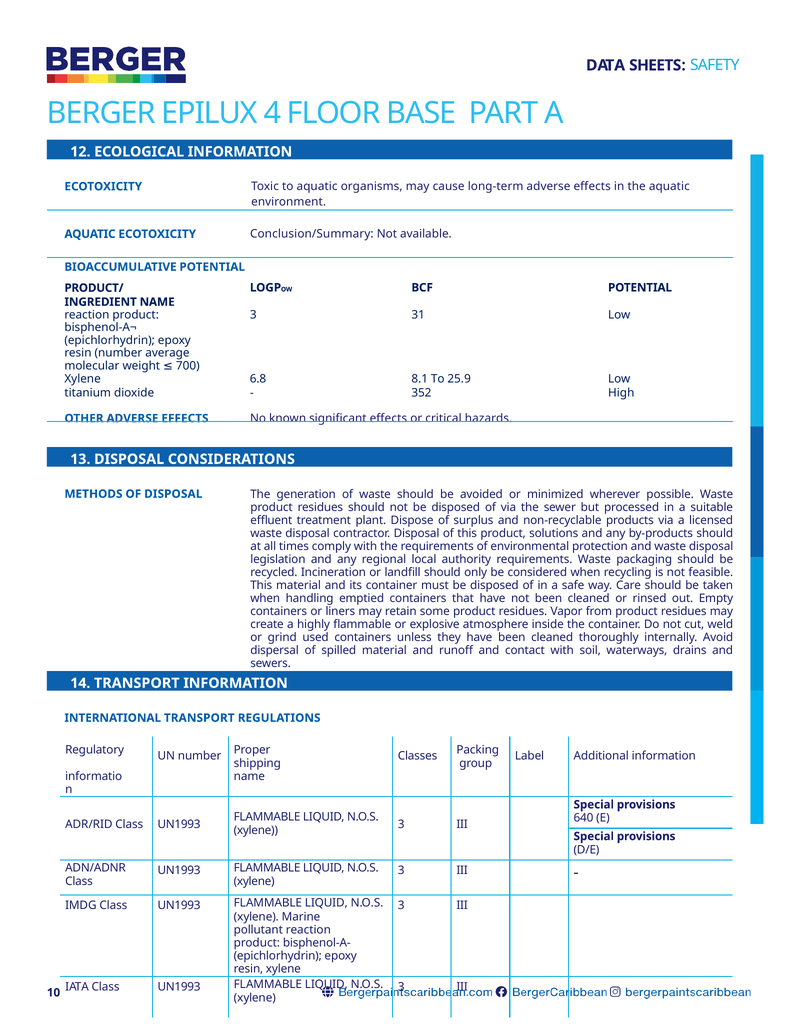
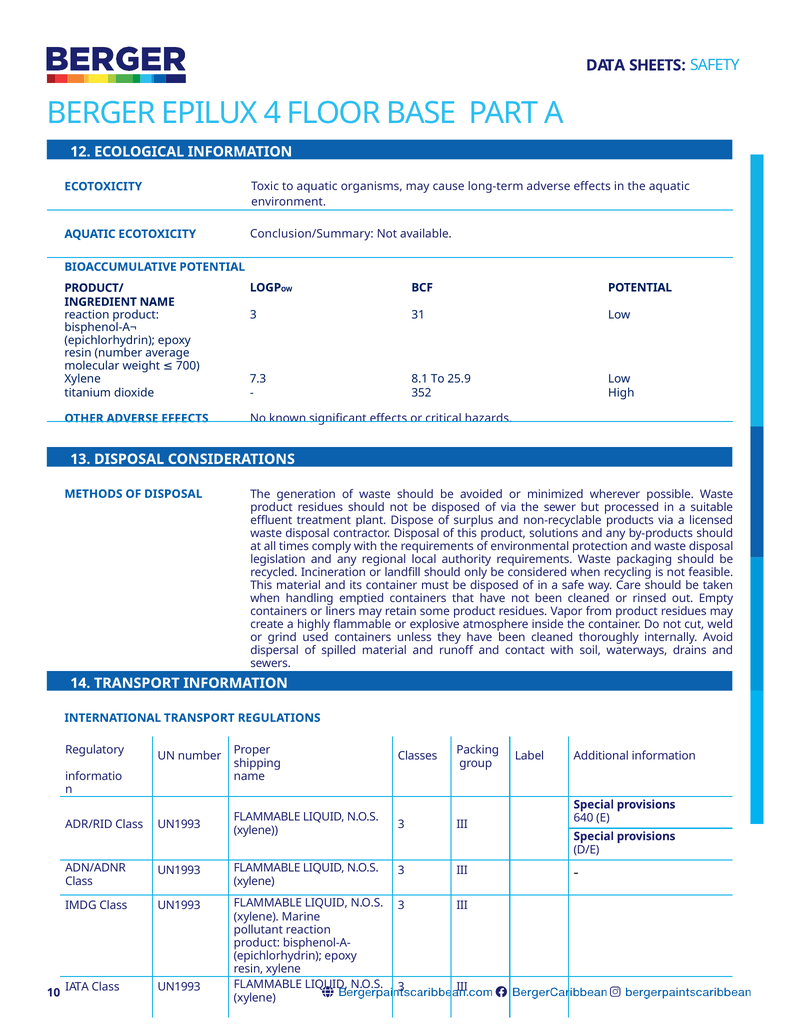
6.8: 6.8 -> 7.3 (258, 379)
